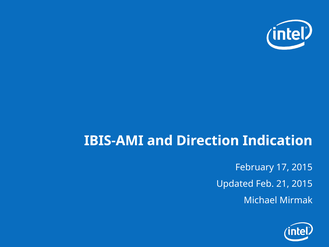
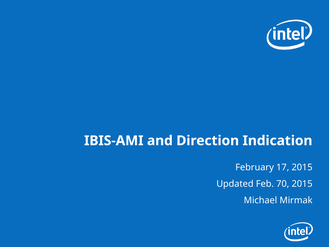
21: 21 -> 70 (283, 184)
